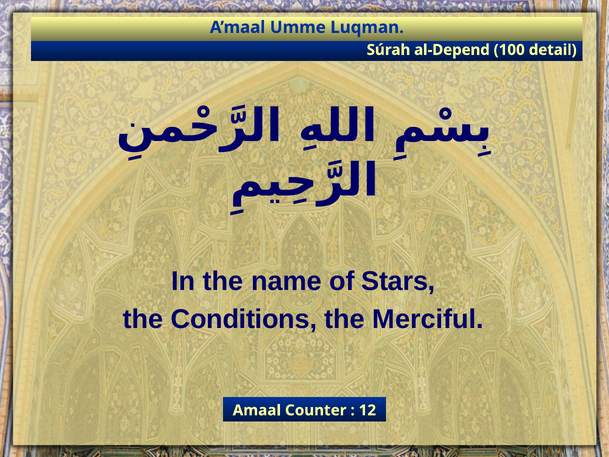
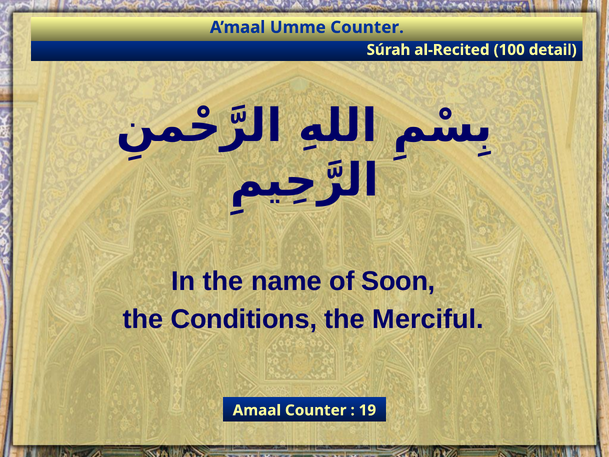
Umme Luqman: Luqman -> Counter (367, 27)
al-Depend: al-Depend -> al-Recited (452, 50)
Stars: Stars -> Soon (398, 281)
12: 12 -> 19 (367, 410)
